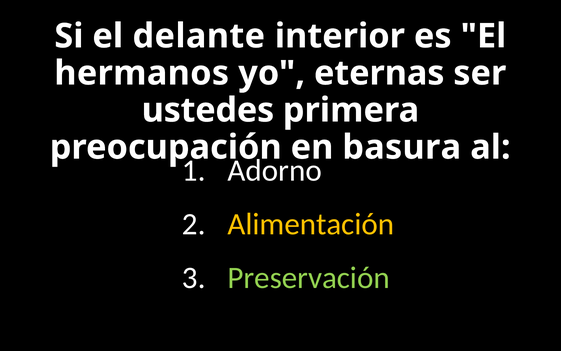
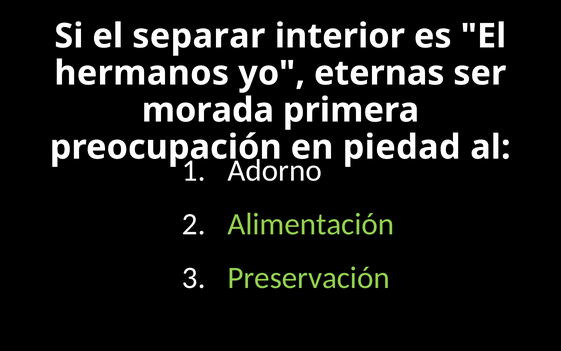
delante: delante -> separar (199, 36)
ustedes: ustedes -> morada (208, 110)
basura: basura -> piedad (402, 147)
Alimentación colour: yellow -> light green (311, 224)
